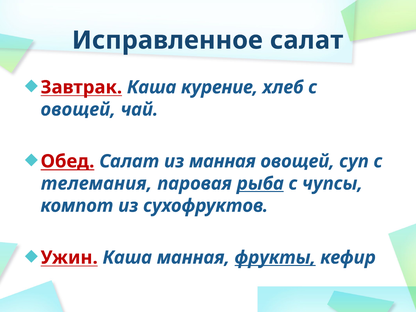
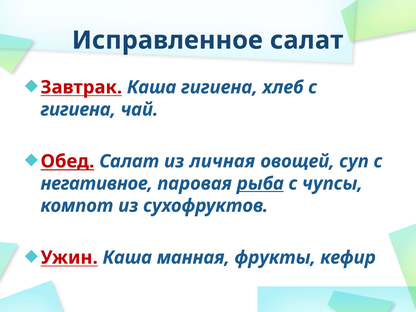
Каша курение: курение -> гигиена (219, 87)
овощей: овощей -> гигиена (78, 109)
из манная: манная -> личная (222, 161)
телемания: телемания -> негативное (97, 184)
фрукты underline: present -> none (275, 258)
